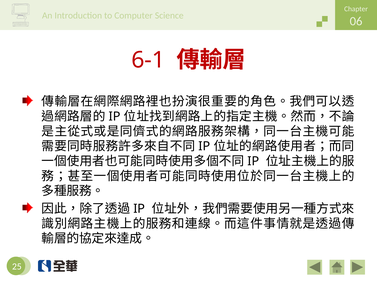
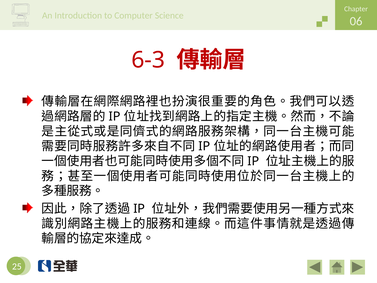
6-1: 6-1 -> 6-3 (148, 60)
